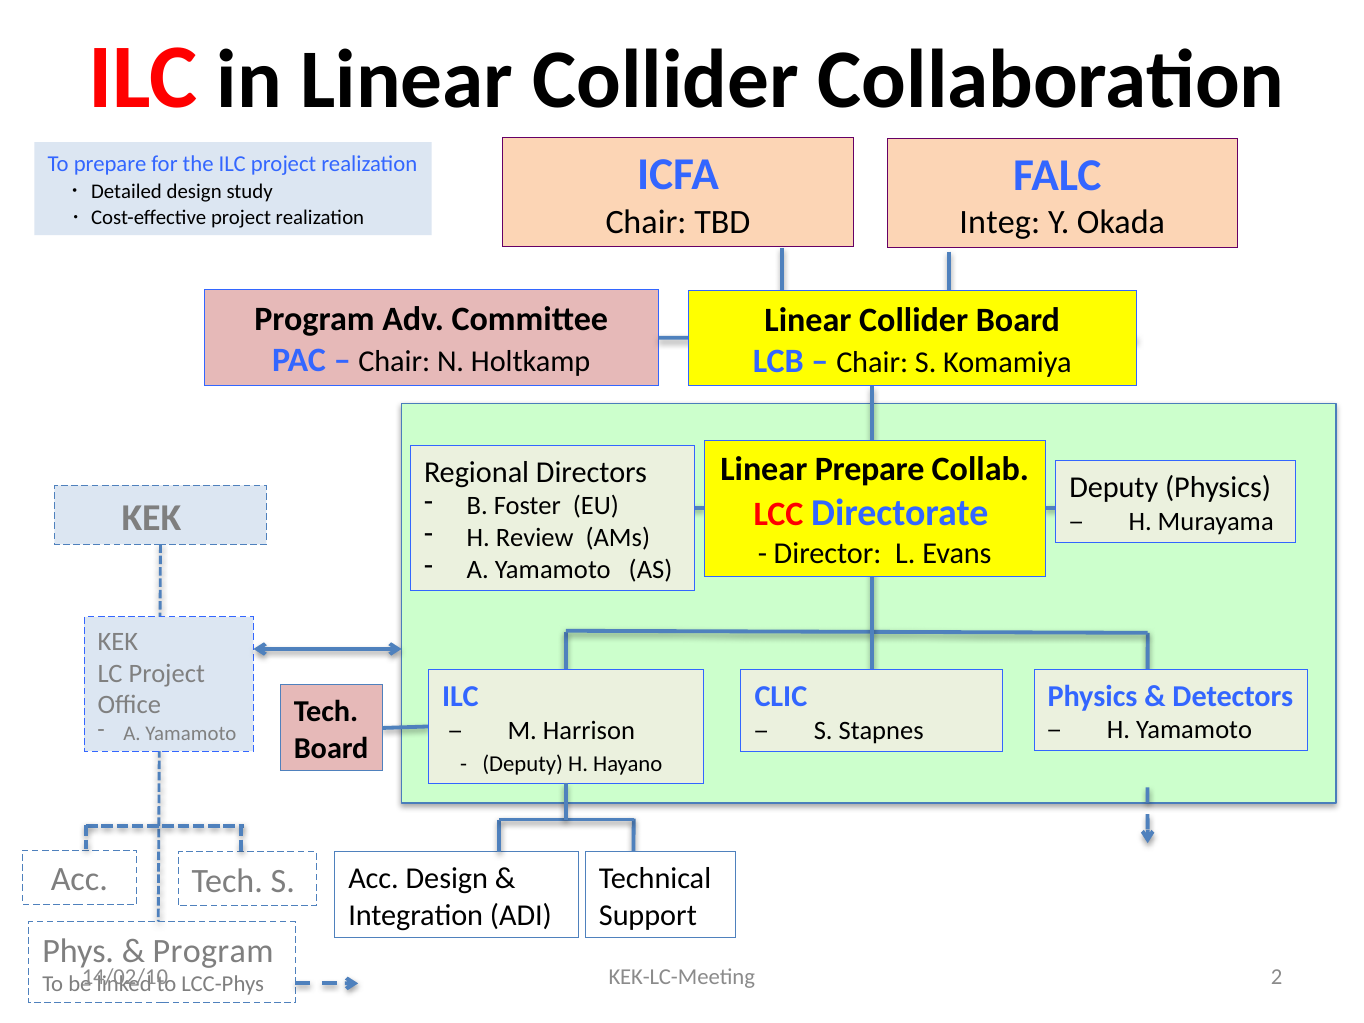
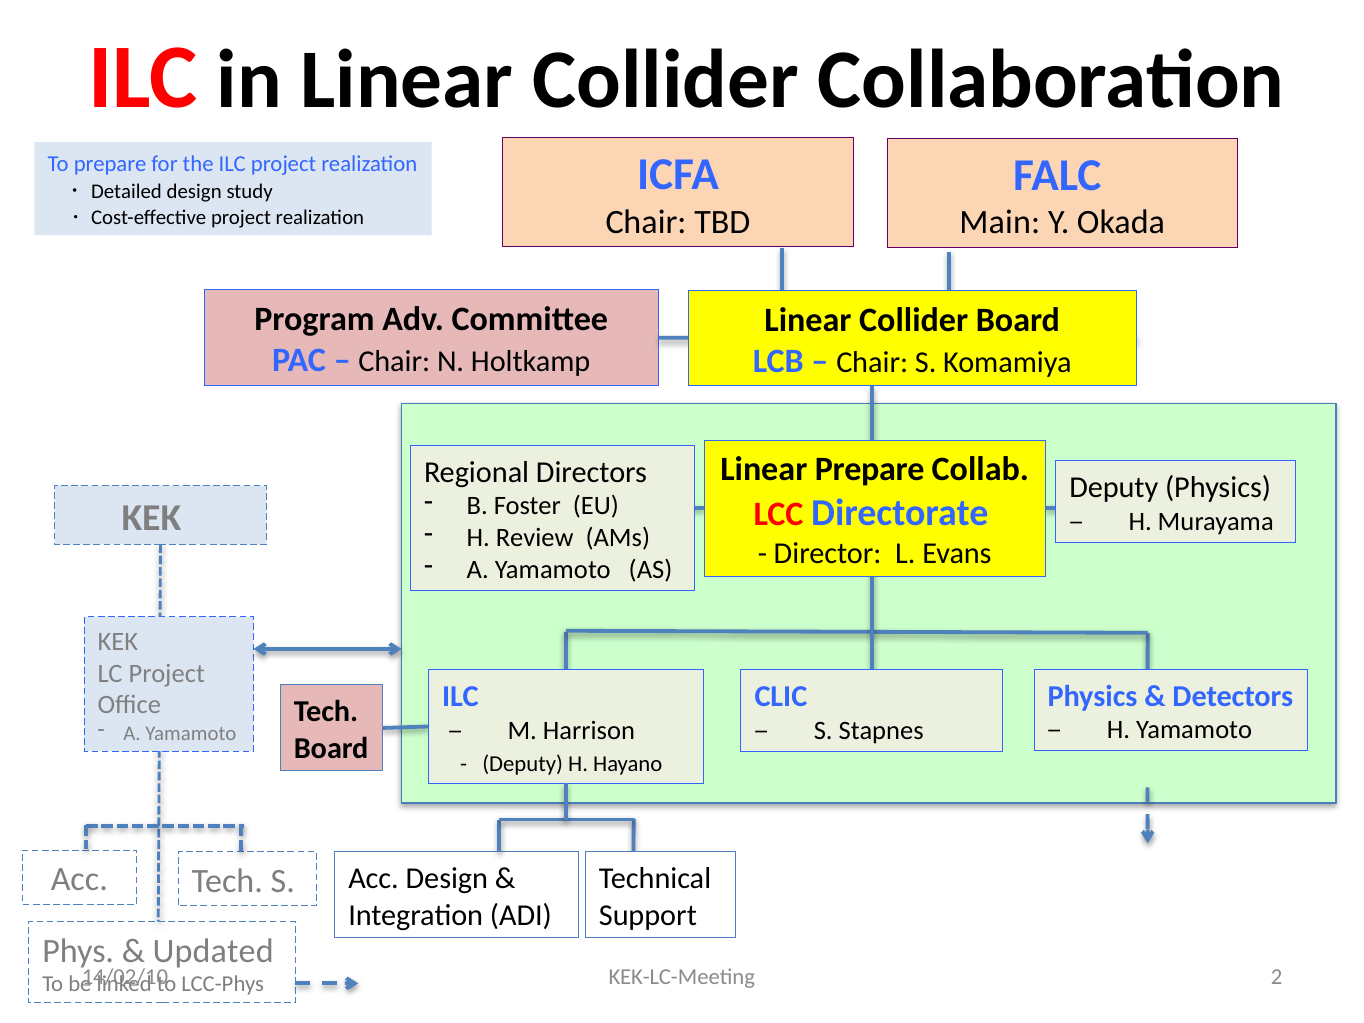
Integ: Integ -> Main (1000, 222)
Program: Program -> Updated (213, 951)
